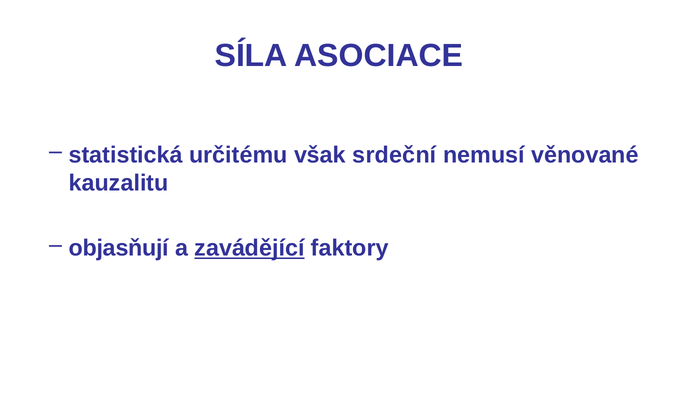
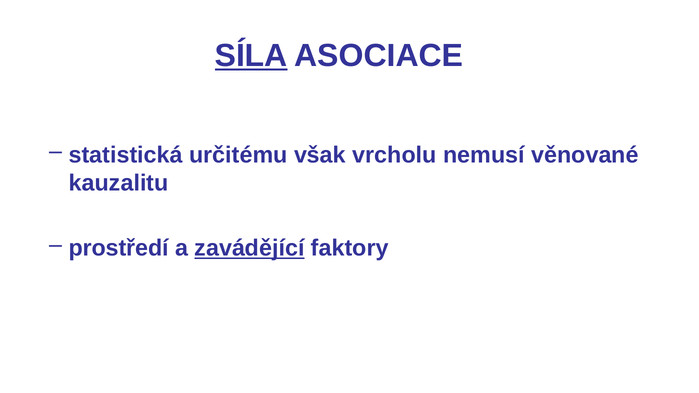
SÍLA underline: none -> present (251, 56)
srdeční: srdeční -> vrcholu (394, 155)
objasňují: objasňují -> prostředí (119, 248)
